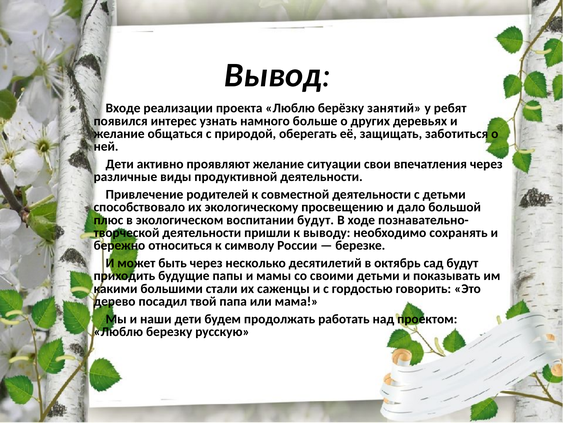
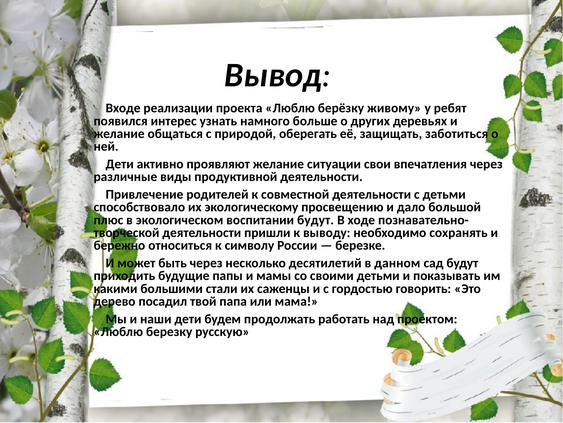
занятий: занятий -> живому (394, 108)
октябрь: октябрь -> данном (397, 263)
